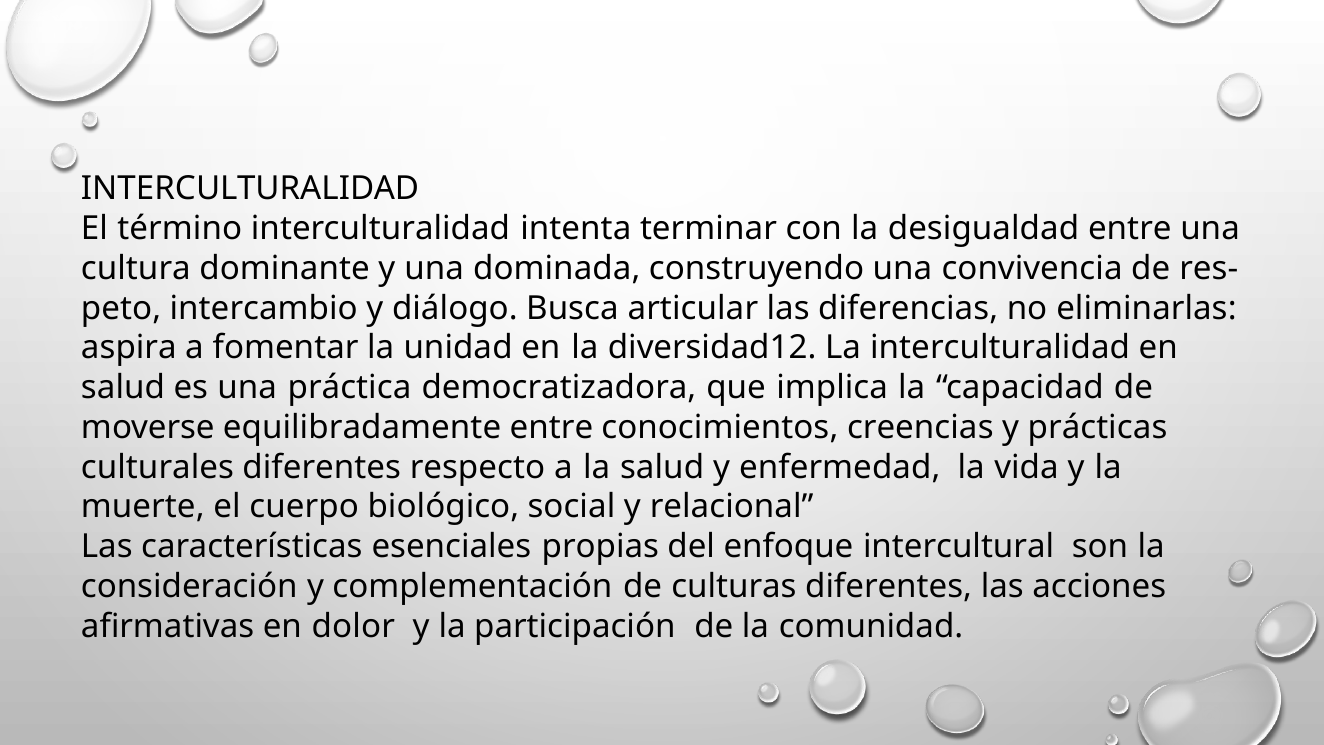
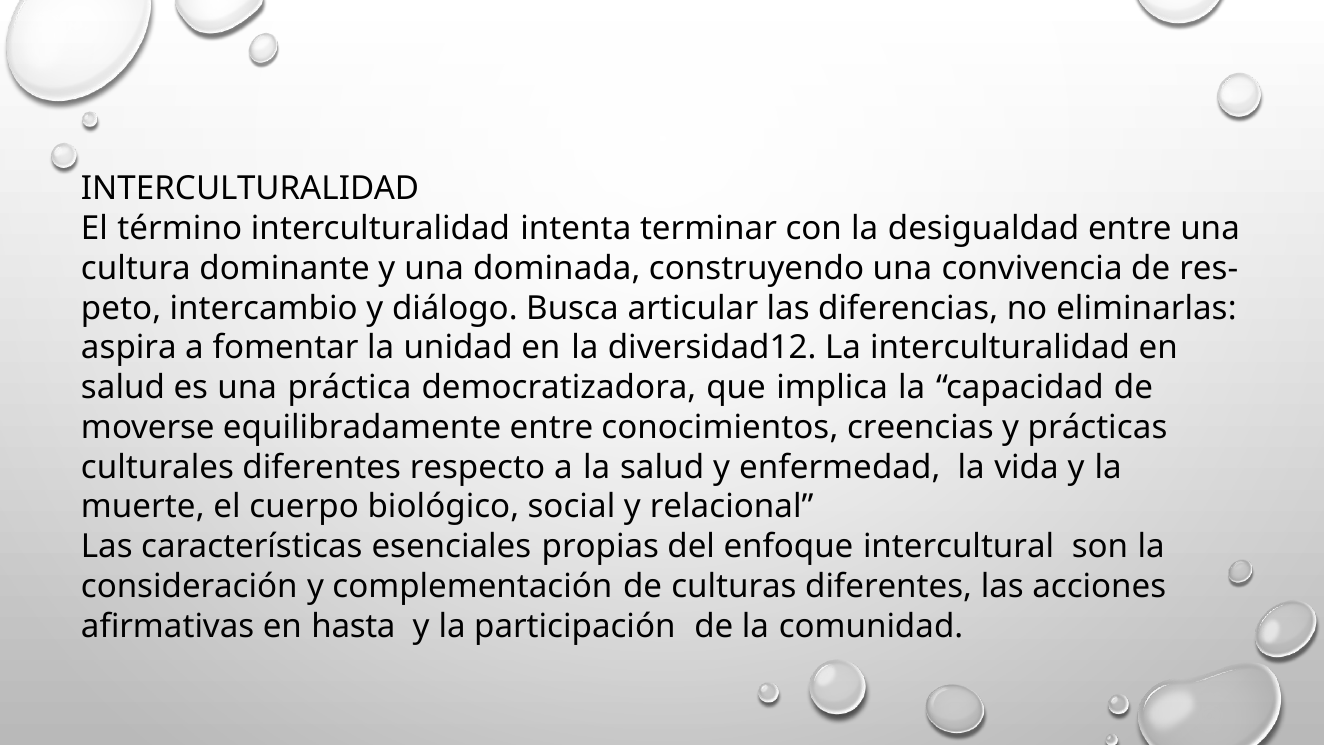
dolor: dolor -> hasta (354, 626)
